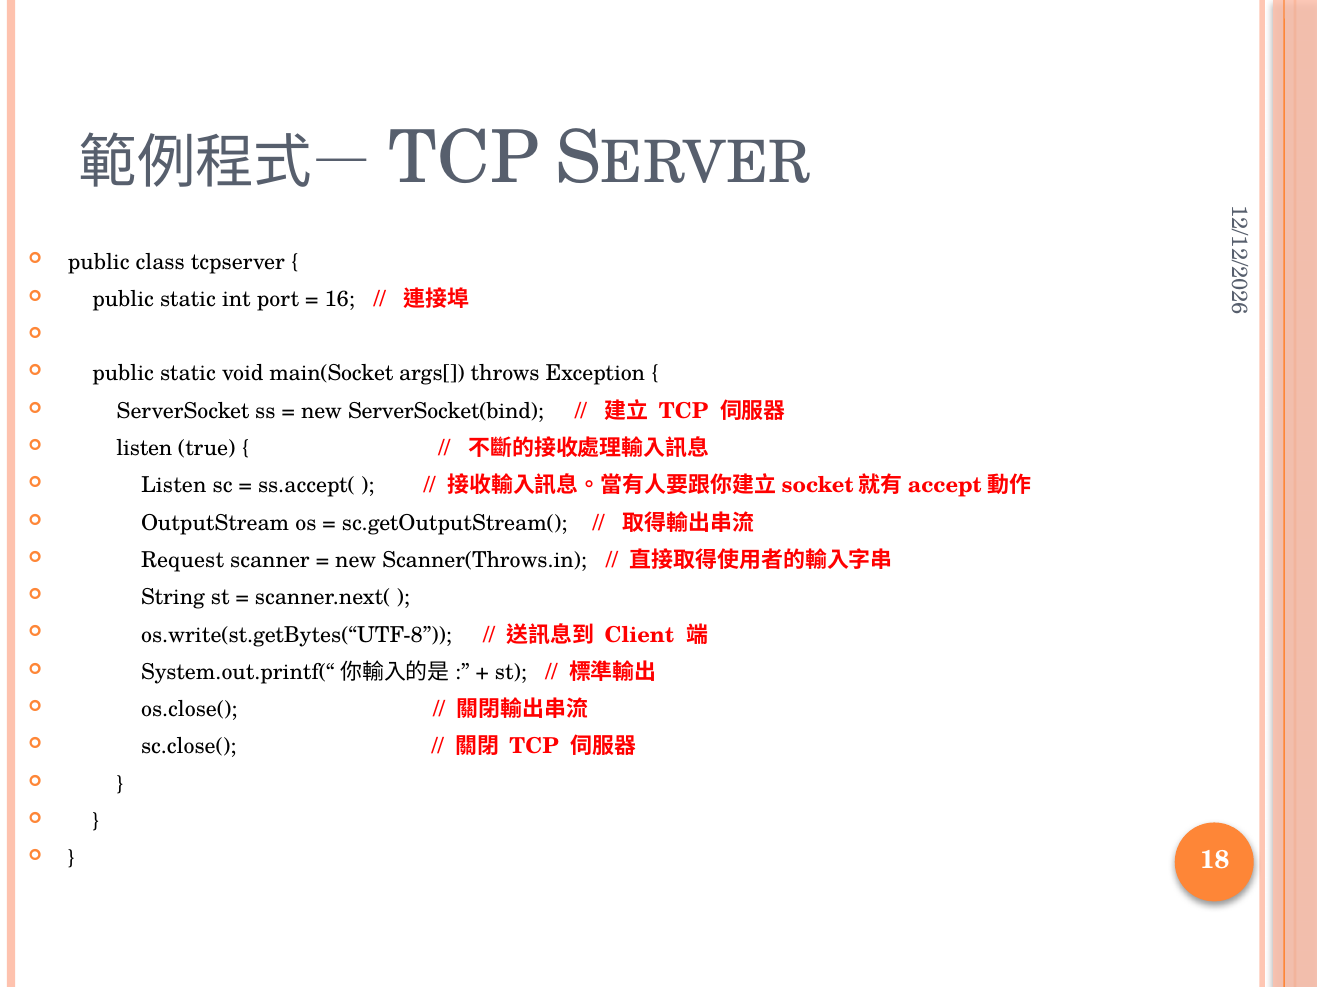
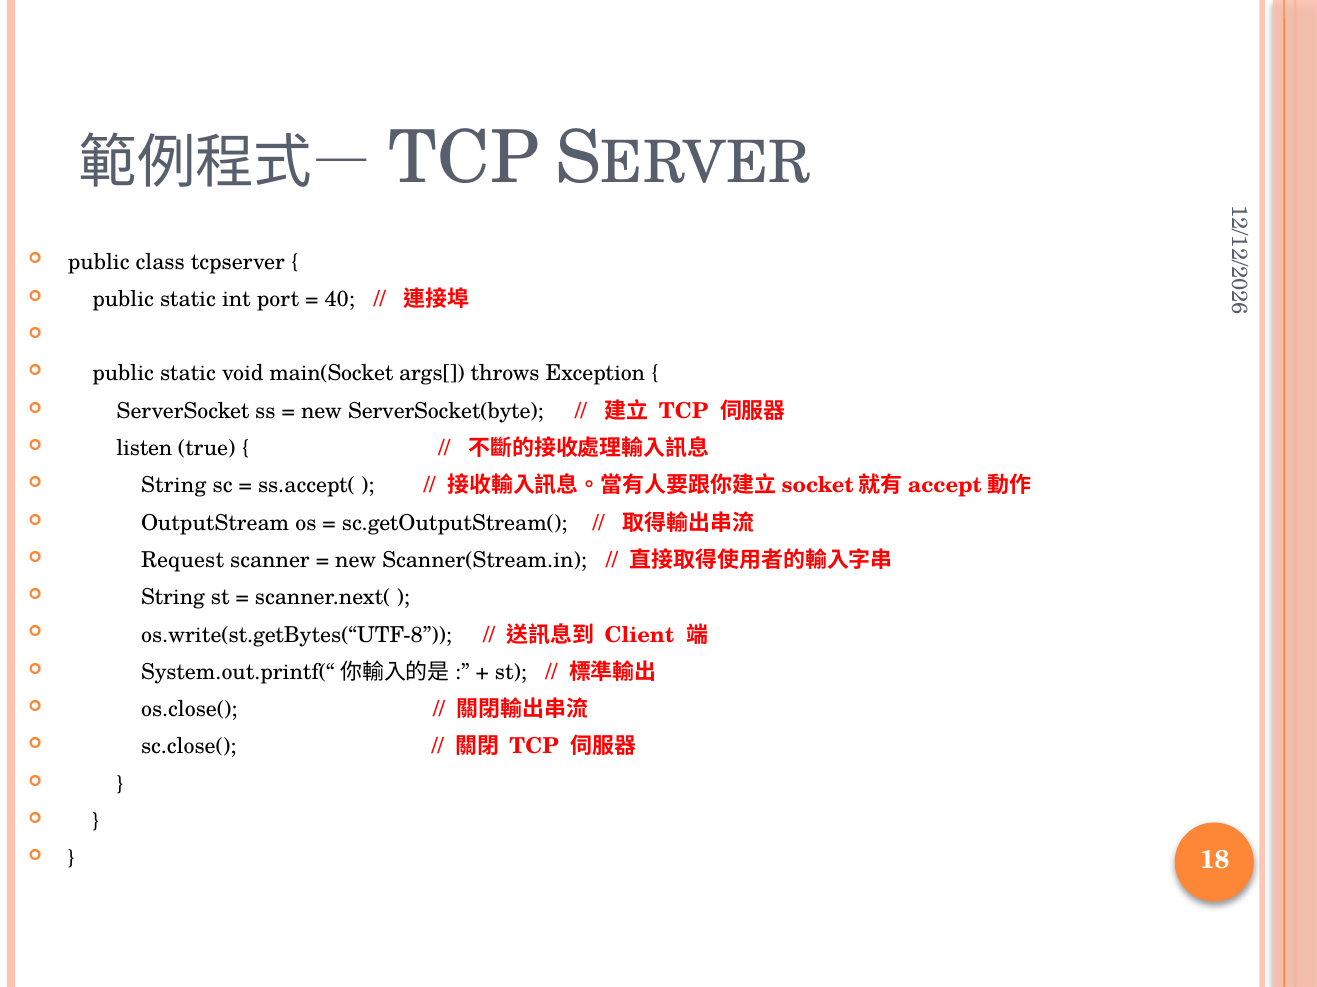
16: 16 -> 40 (340, 299)
ServerSocket(bind: ServerSocket(bind -> ServerSocket(byte (446, 411)
Listen: Listen -> String (174, 486)
Scanner(Throws.in: Scanner(Throws.in -> Scanner(Stream.in (485, 561)
